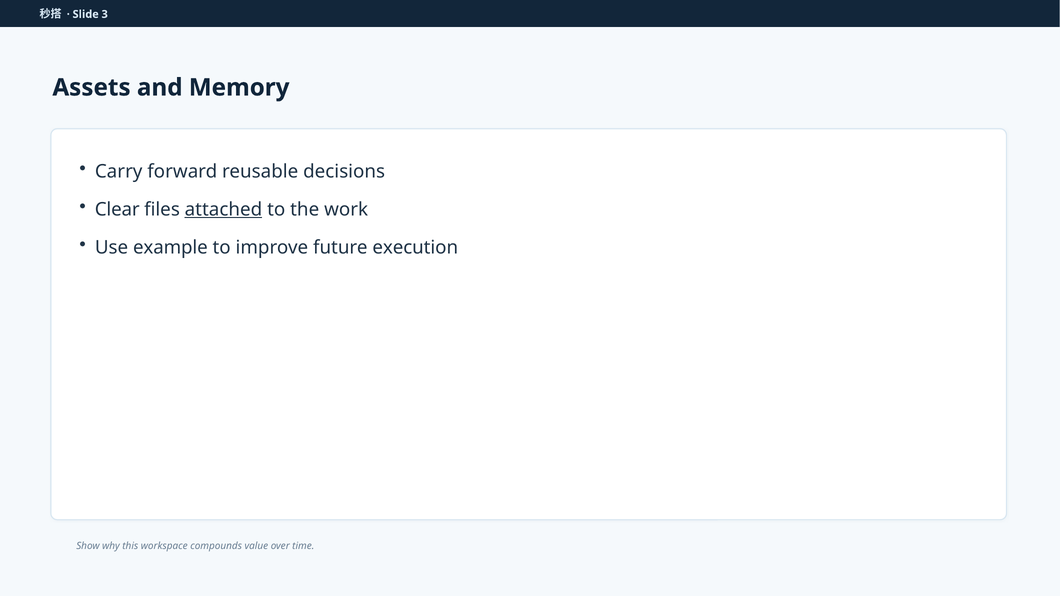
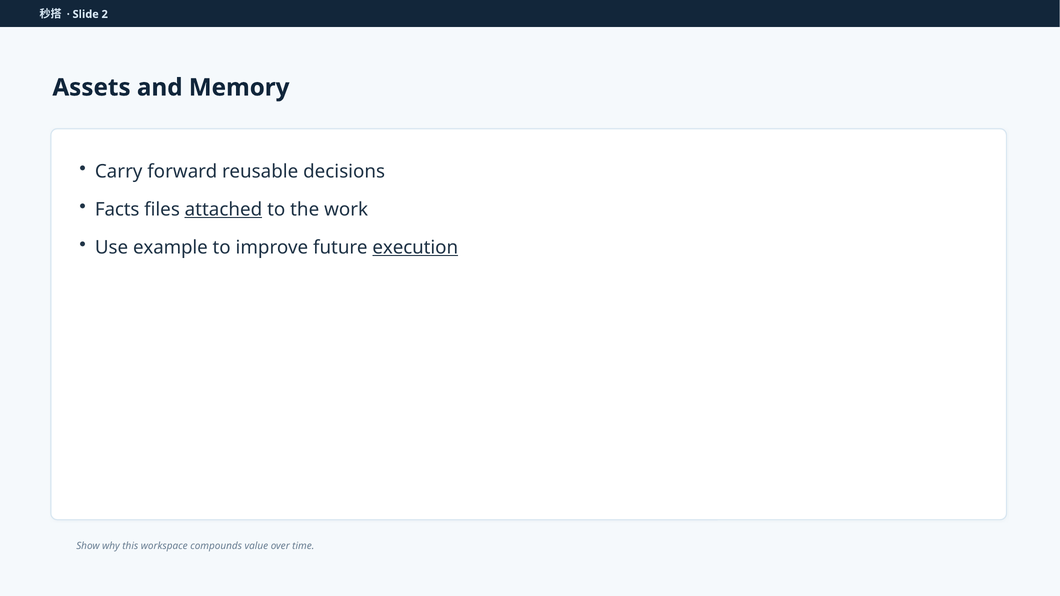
3: 3 -> 2 (105, 14)
Clear: Clear -> Facts (117, 210)
execution underline: none -> present (415, 248)
